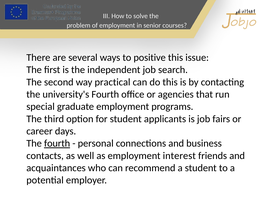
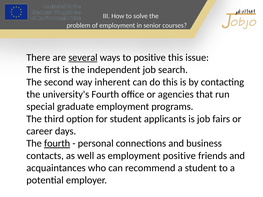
several underline: none -> present (83, 58)
practical: practical -> inherent (113, 82)
employment interest: interest -> positive (179, 156)
